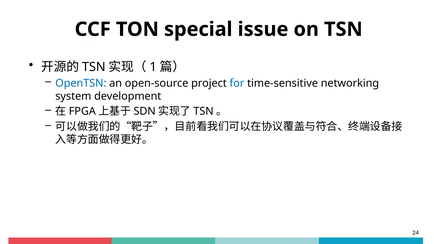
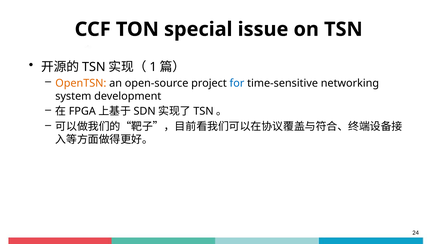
OpenTSN colour: blue -> orange (81, 83)
